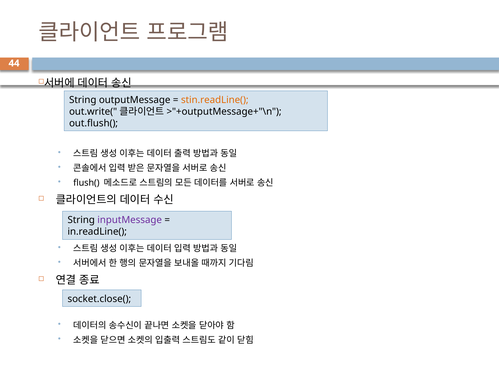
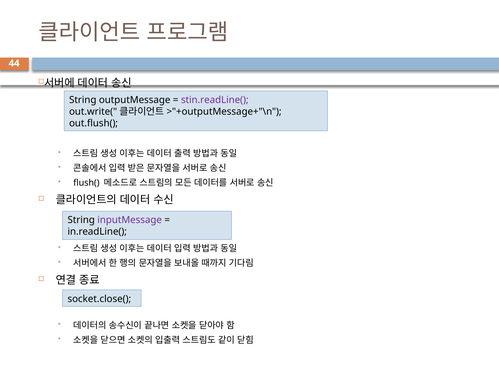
stin.readLine( colour: orange -> purple (215, 100)
